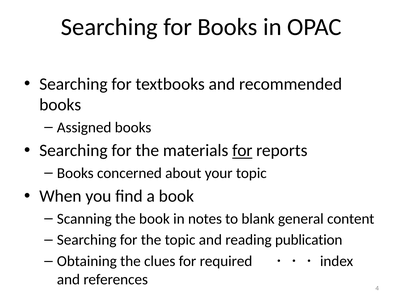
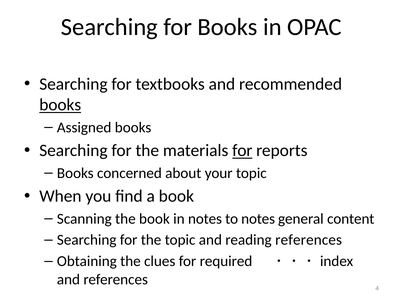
books underline: none -> present (60, 105)
to blank: blank -> notes (258, 219)
reading publication: publication -> references (309, 240)
